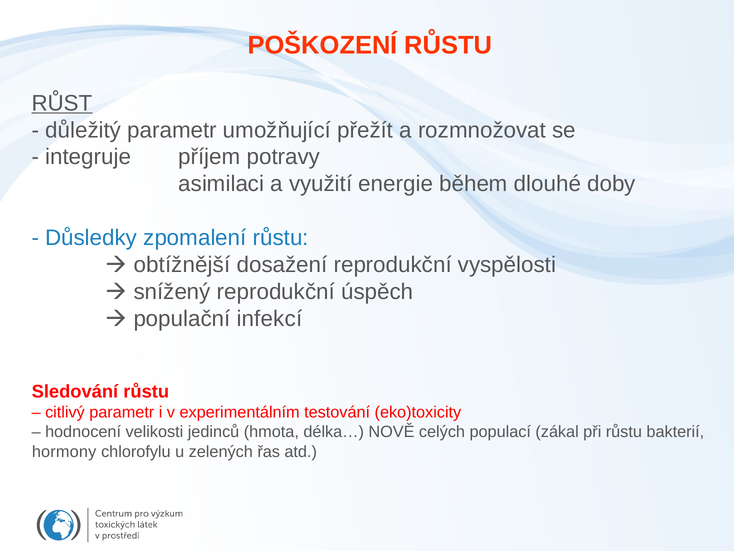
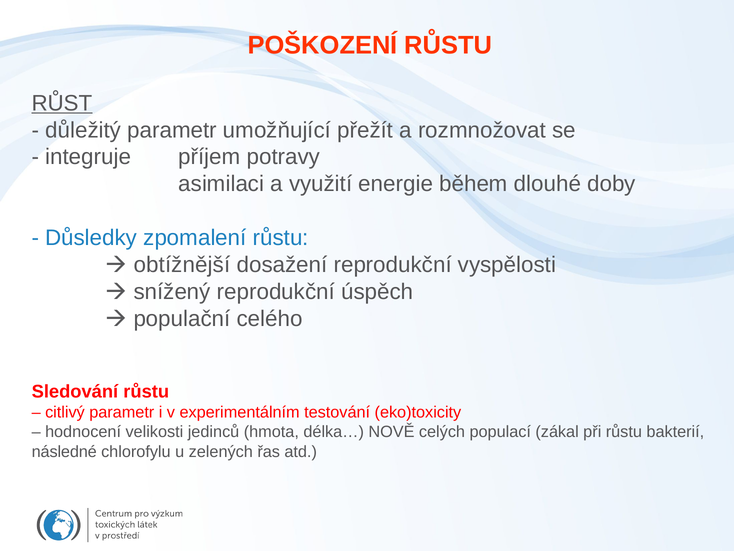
infekcí: infekcí -> celého (270, 318)
hormony: hormony -> následné (64, 451)
